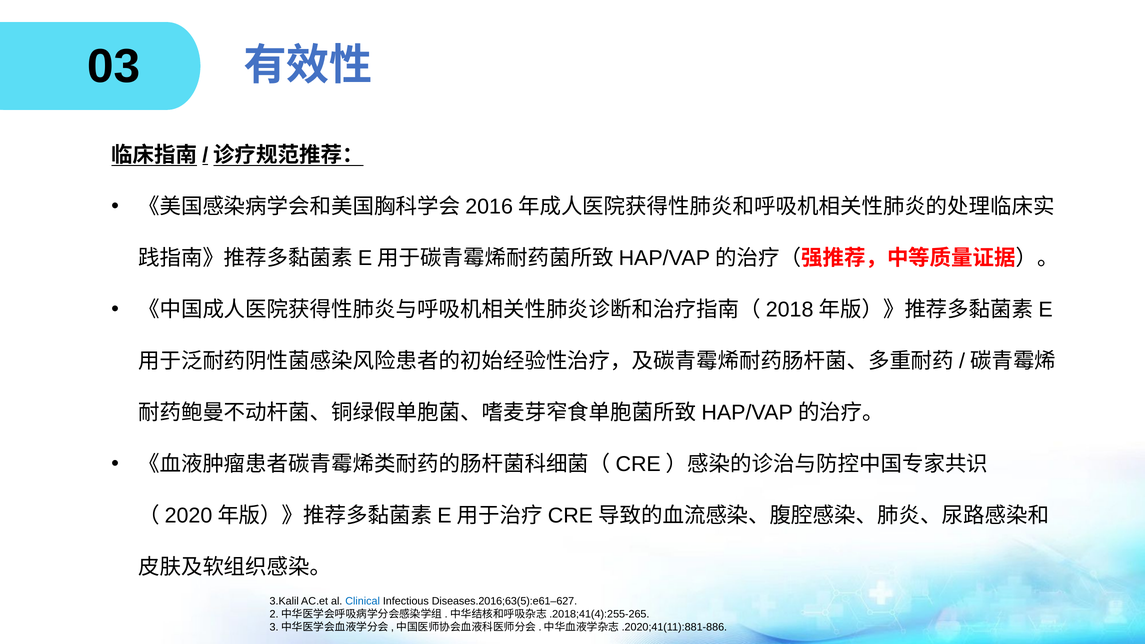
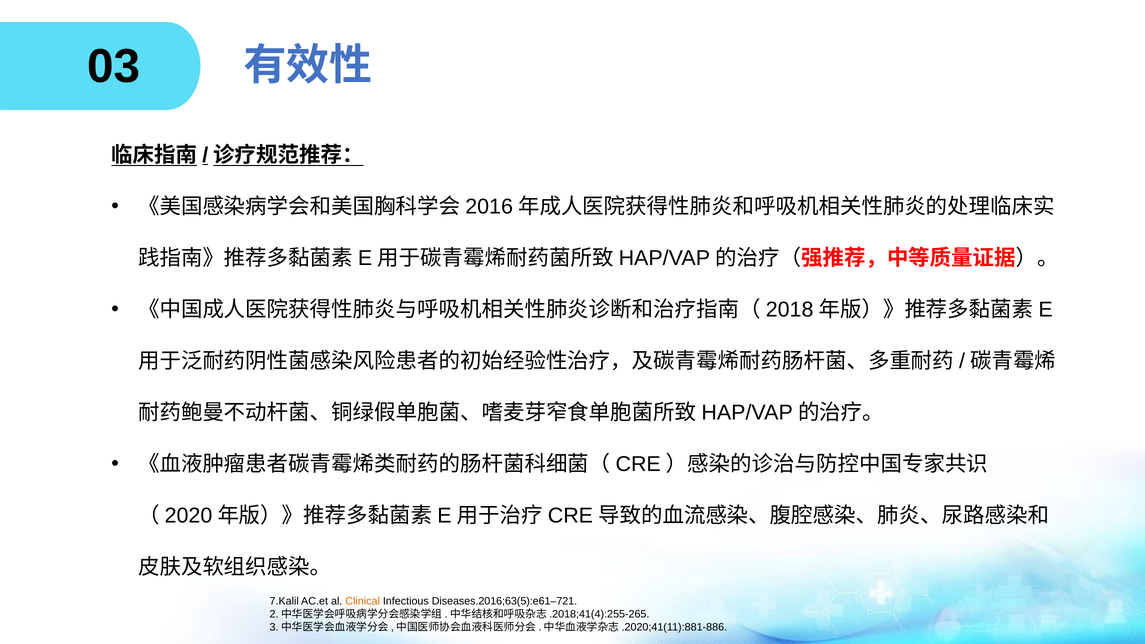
3.Kalil: 3.Kalil -> 7.Kalil (284, 601)
Clinical colour: blue -> orange (363, 601)
Diseases.2016;63(5):e61–627: Diseases.2016;63(5):e61–627 -> Diseases.2016;63(5):e61–721 (504, 601)
